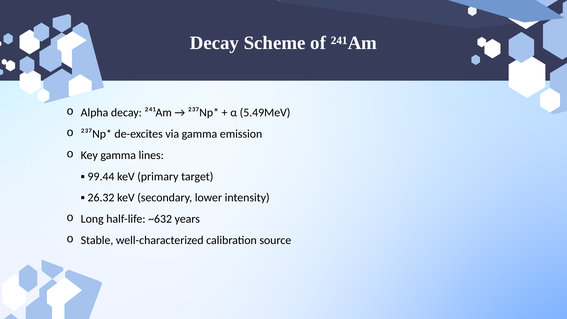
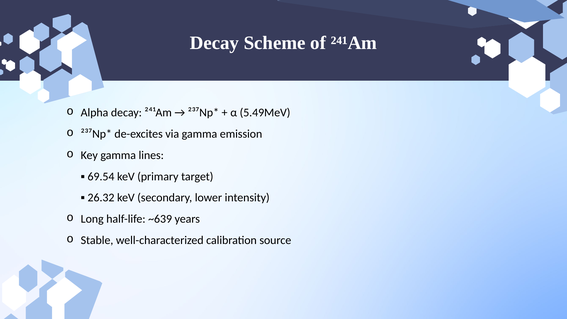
99.44: 99.44 -> 69.54 (101, 176)
~632: ~632 -> ~639 (160, 219)
